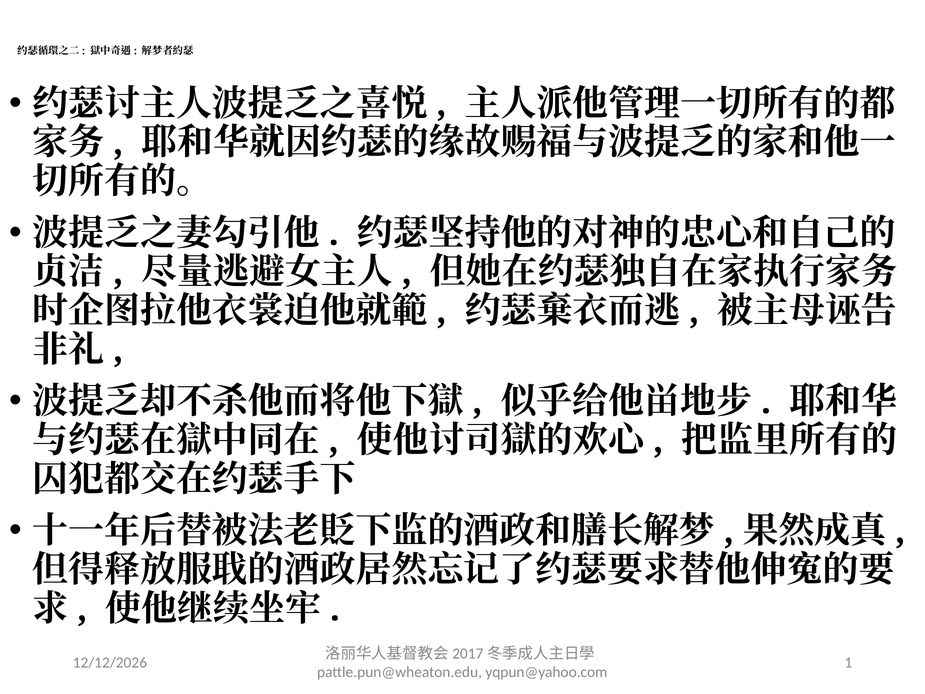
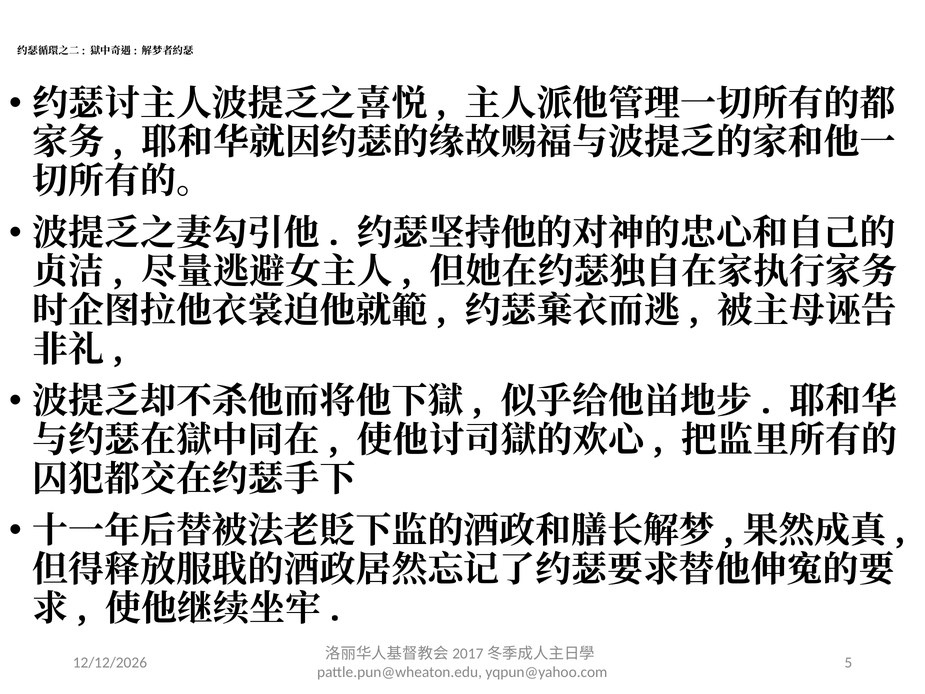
1: 1 -> 5 (848, 662)
